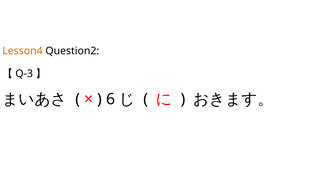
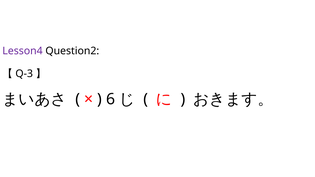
Lesson4 colour: orange -> purple (23, 51)
